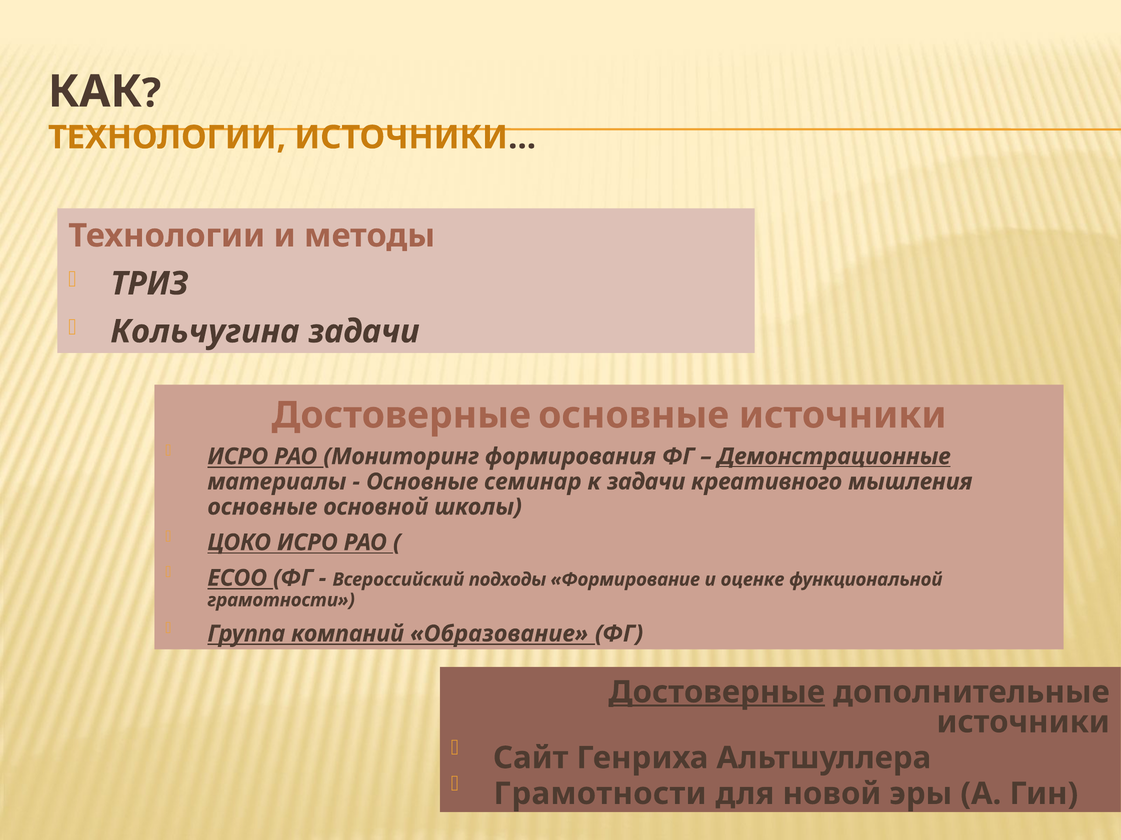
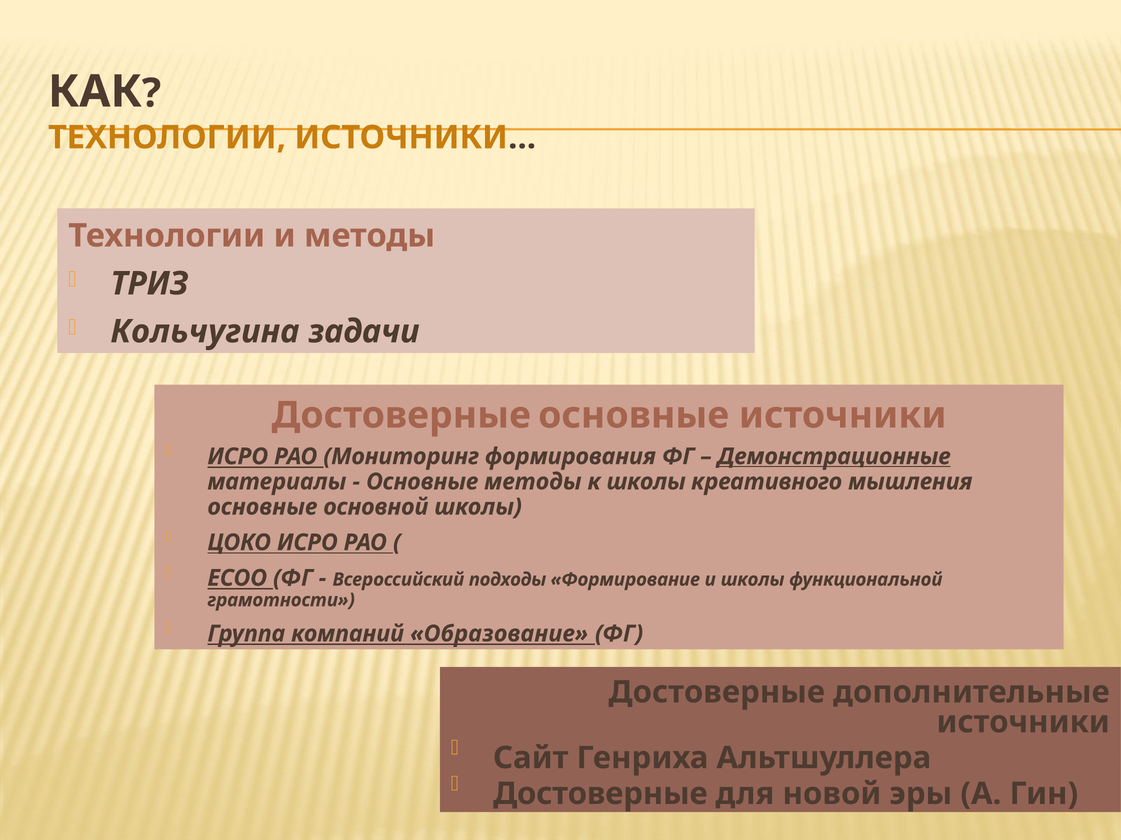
Основные семинар: семинар -> методы (533, 482)
к задачи: задачи -> школы (646, 482)
и оценке: оценке -> школы (753, 580)
Достоверные underline: present -> none (717, 693)
Грамотности: Грамотности -> Достоверные (600, 794)
